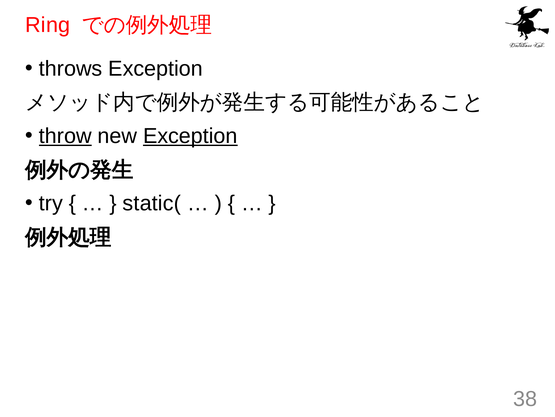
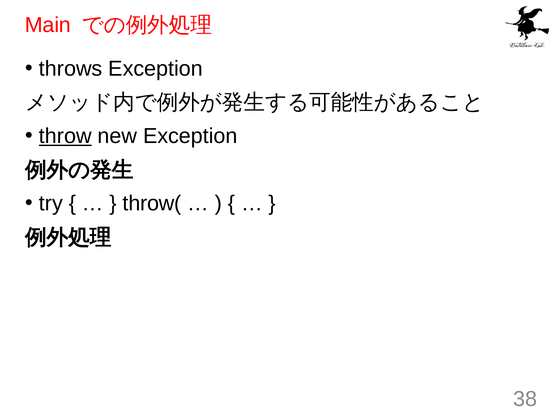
Ring: Ring -> Main (48, 25)
Exception underline: present -> none (190, 136)
static(: static( -> throw( (152, 203)
